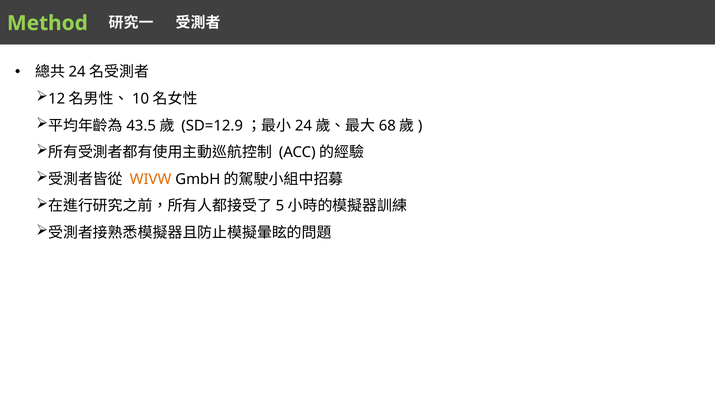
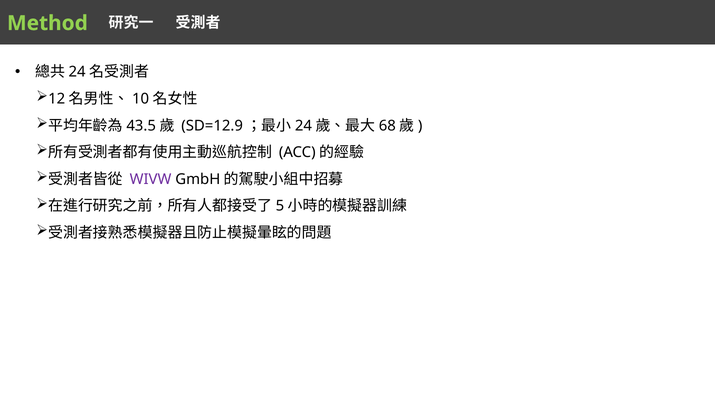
WIVW colour: orange -> purple (151, 179)
